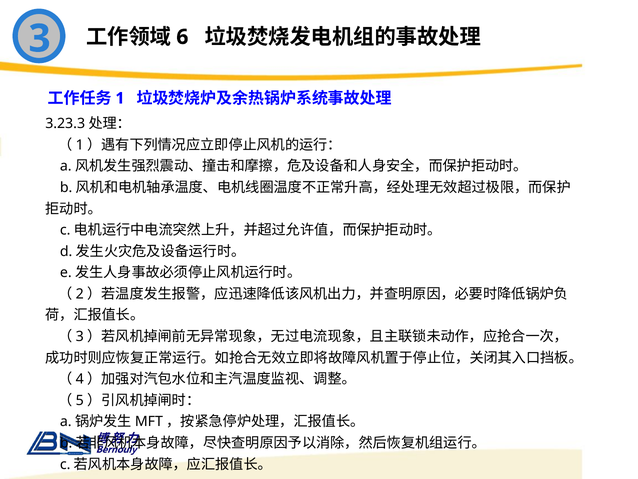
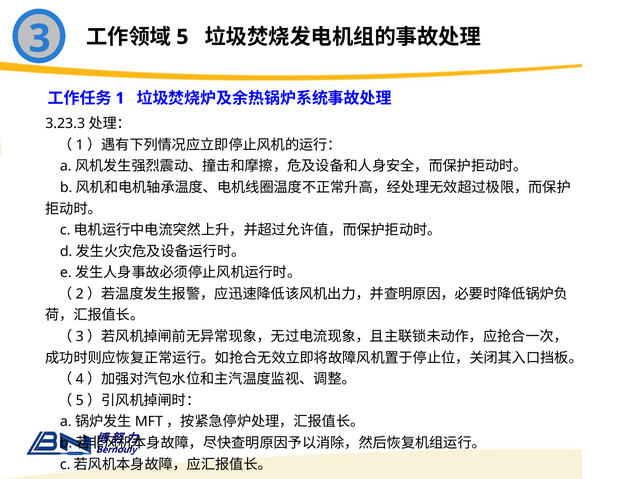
6: 6 -> 5 (182, 37)
